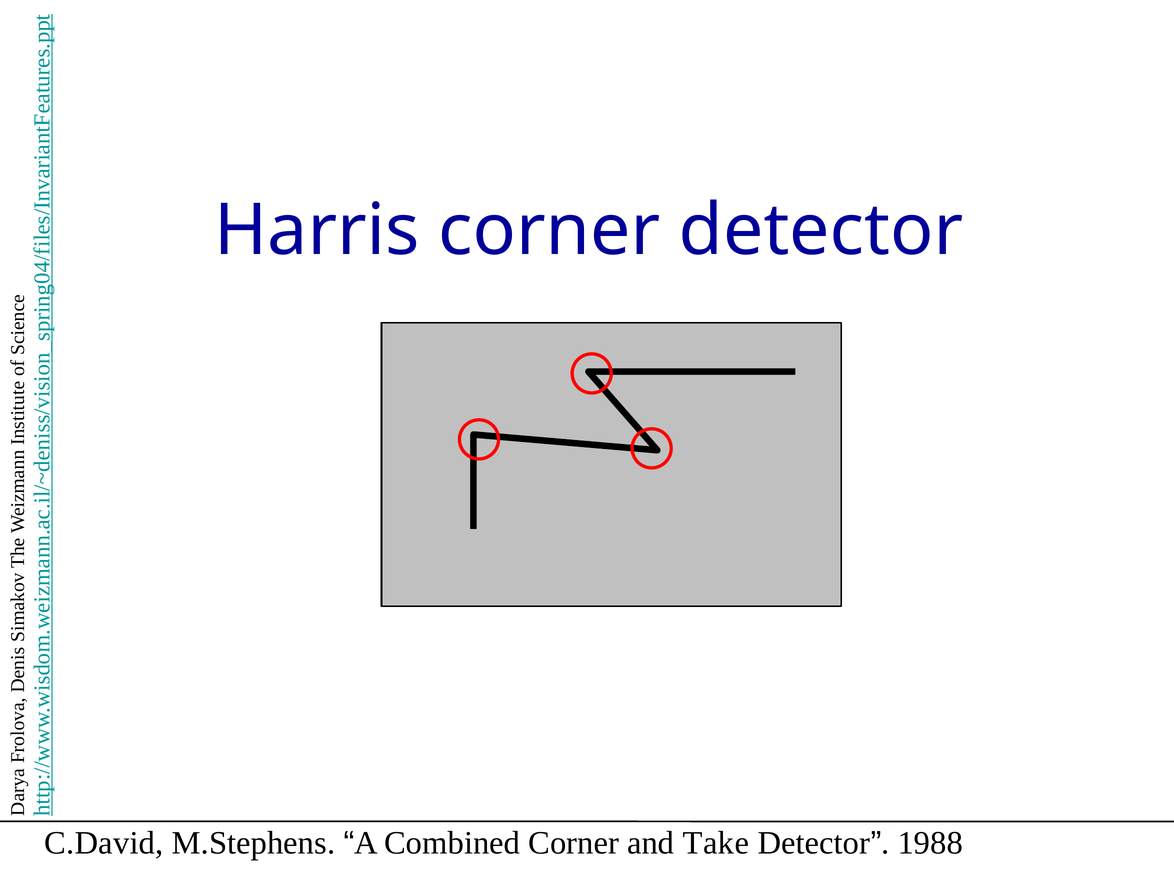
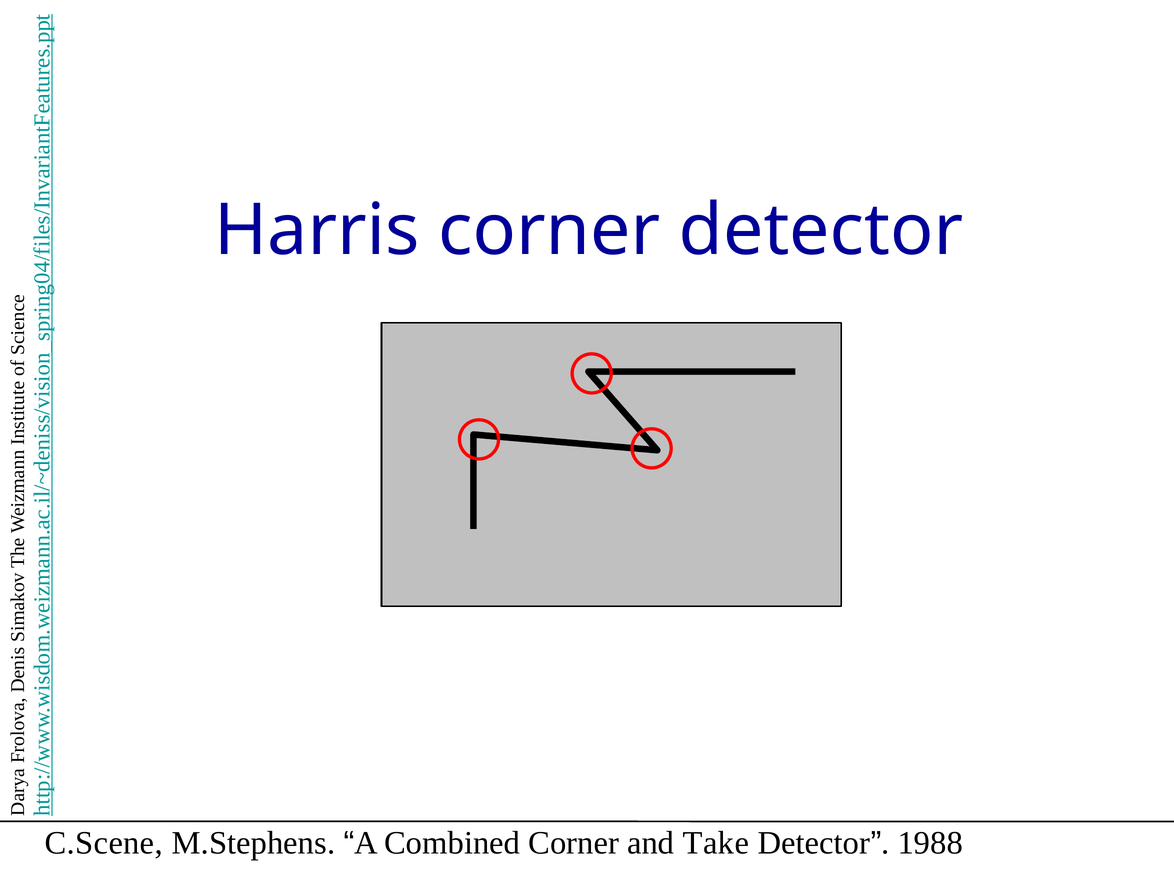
C.David: C.David -> C.Scene (104, 844)
